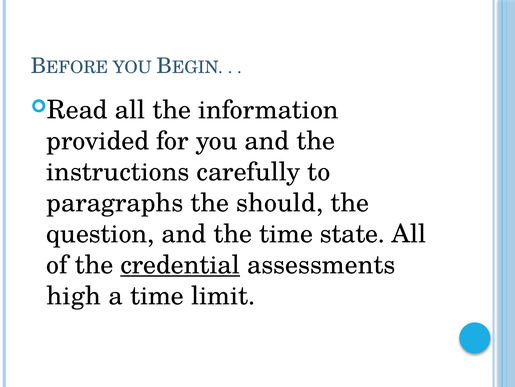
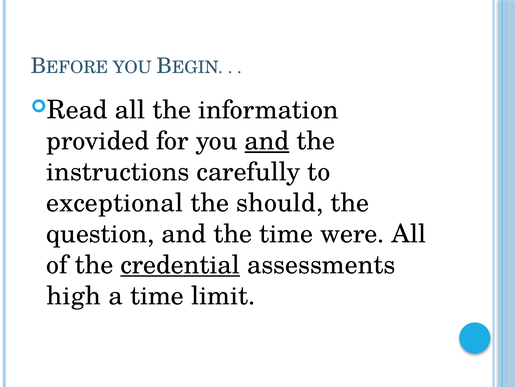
and underline: none -> present (267, 141)
paragraphs: paragraphs -> exceptional (115, 203)
state: state -> were (352, 234)
